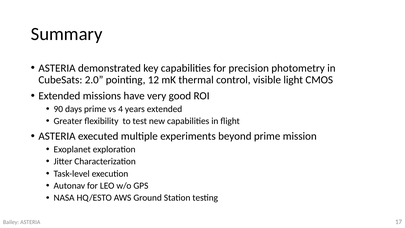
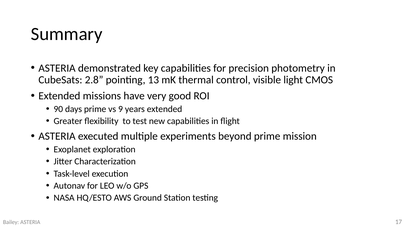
2.0: 2.0 -> 2.8 (94, 80)
12: 12 -> 13 (153, 80)
4: 4 -> 9 (121, 109)
